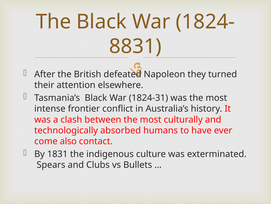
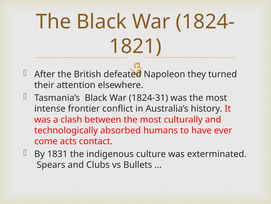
8831: 8831 -> 1821 (135, 46)
also: also -> acts (68, 141)
